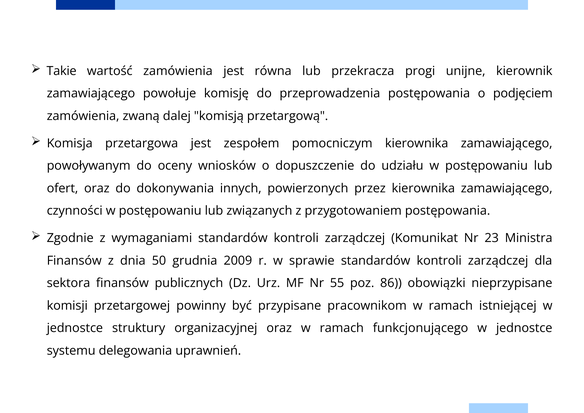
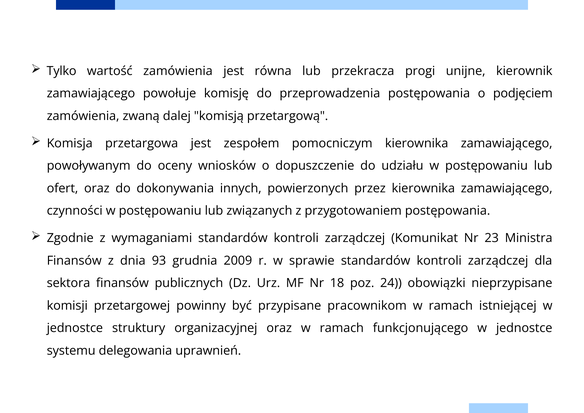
Takie: Takie -> Tylko (62, 71)
50: 50 -> 93 (159, 261)
55: 55 -> 18 (337, 283)
86: 86 -> 24 (391, 283)
